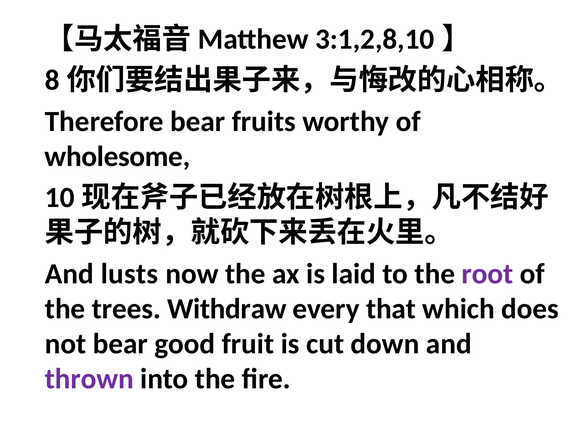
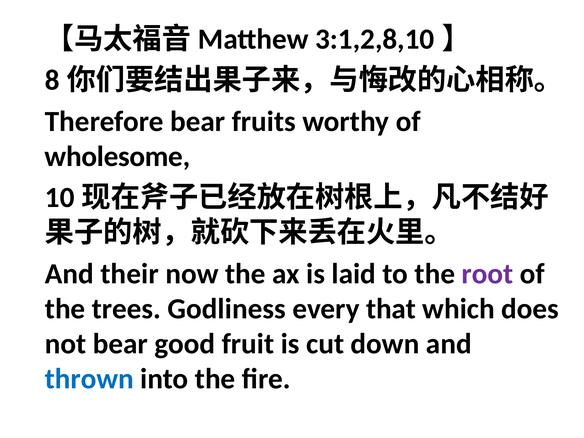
lusts: lusts -> their (130, 274)
Withdraw: Withdraw -> Godliness (227, 309)
thrown colour: purple -> blue (89, 379)
